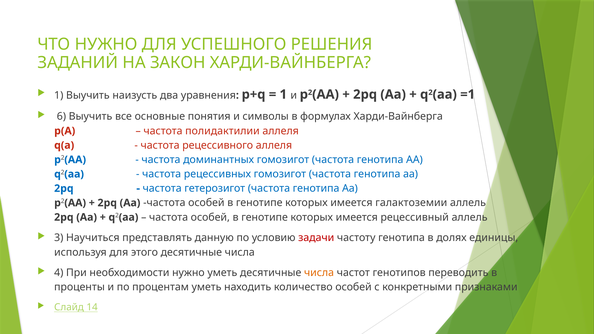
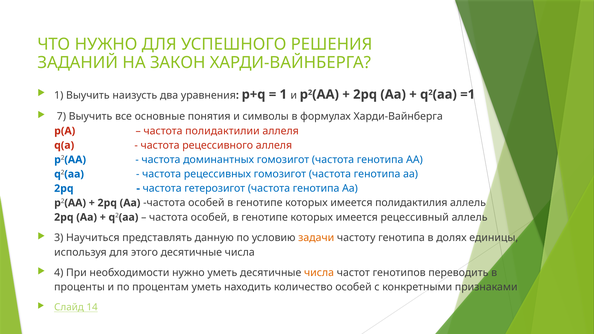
6: 6 -> 7 (61, 117)
галактоземии: галактоземии -> полидактилия (411, 203)
задачи colour: red -> orange (316, 238)
